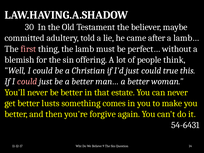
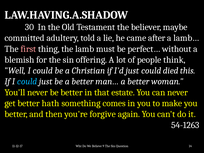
true: true -> died (171, 71)
could colour: pink -> light blue (27, 82)
lusts: lusts -> hath (51, 103)
54-6431: 54-6431 -> 54-1263 (185, 125)
